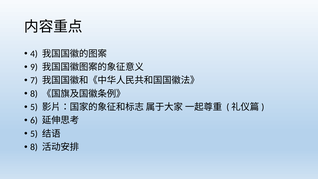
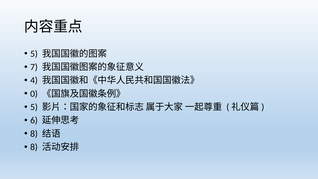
4: 4 -> 5 (34, 54)
9: 9 -> 7 (34, 67)
7: 7 -> 4 (34, 80)
8: 8 -> 0 (34, 94)
5: 5 -> 8 (34, 134)
